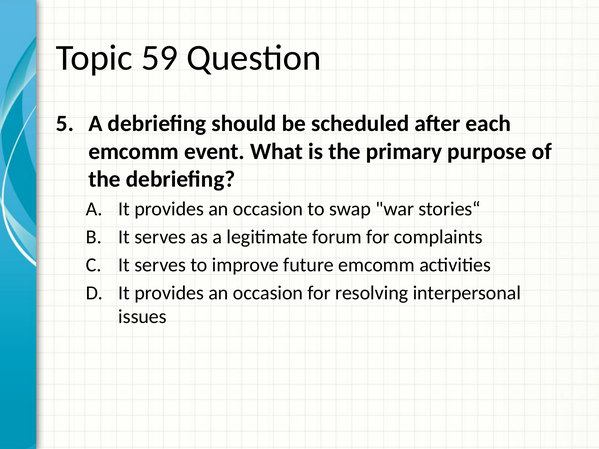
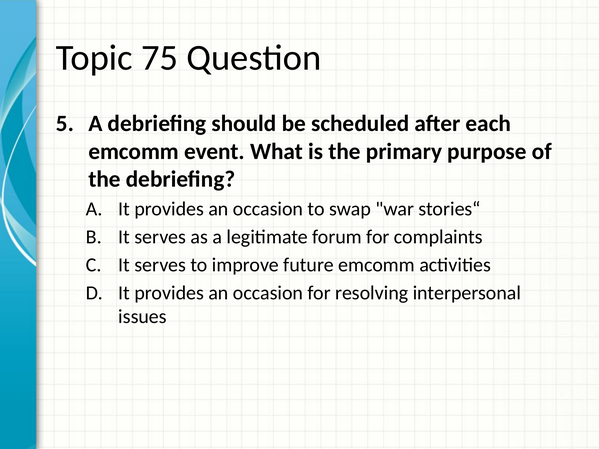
59: 59 -> 75 (160, 58)
